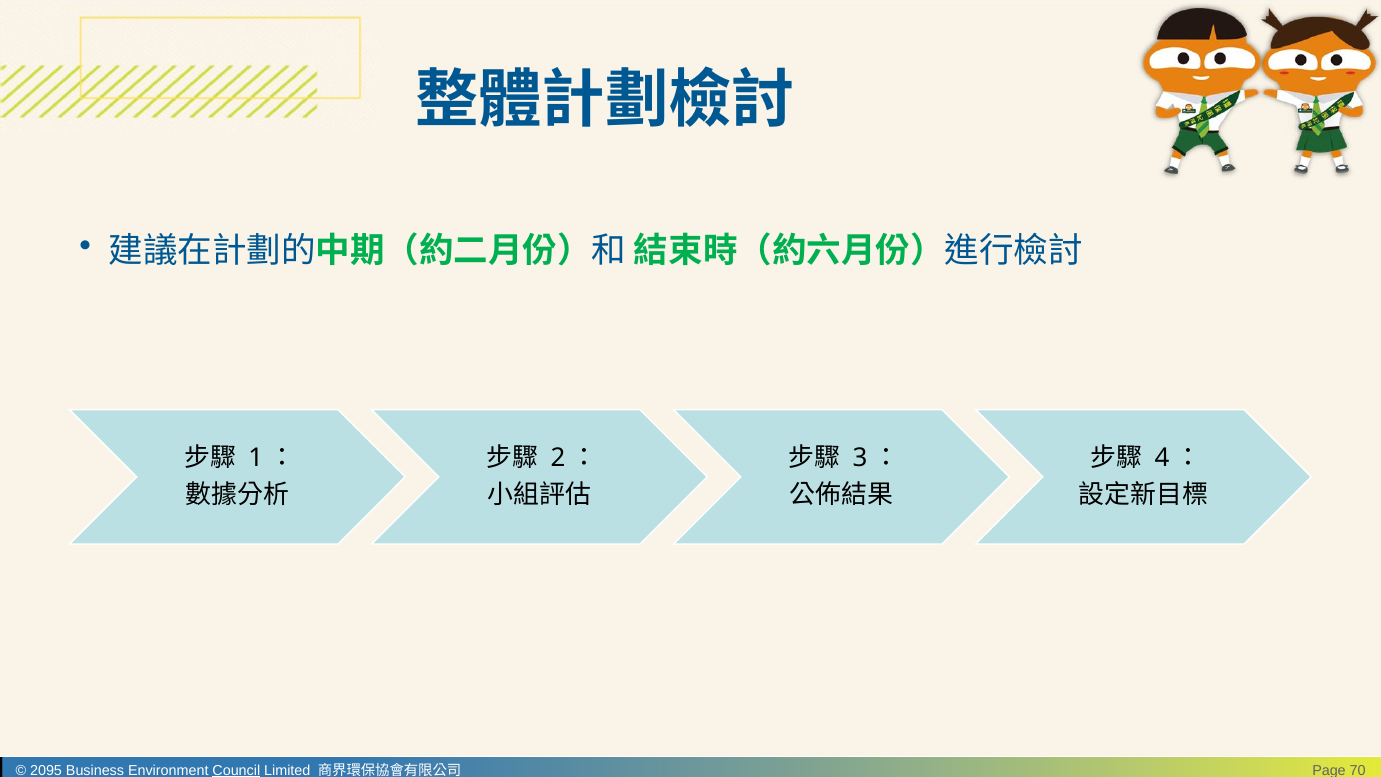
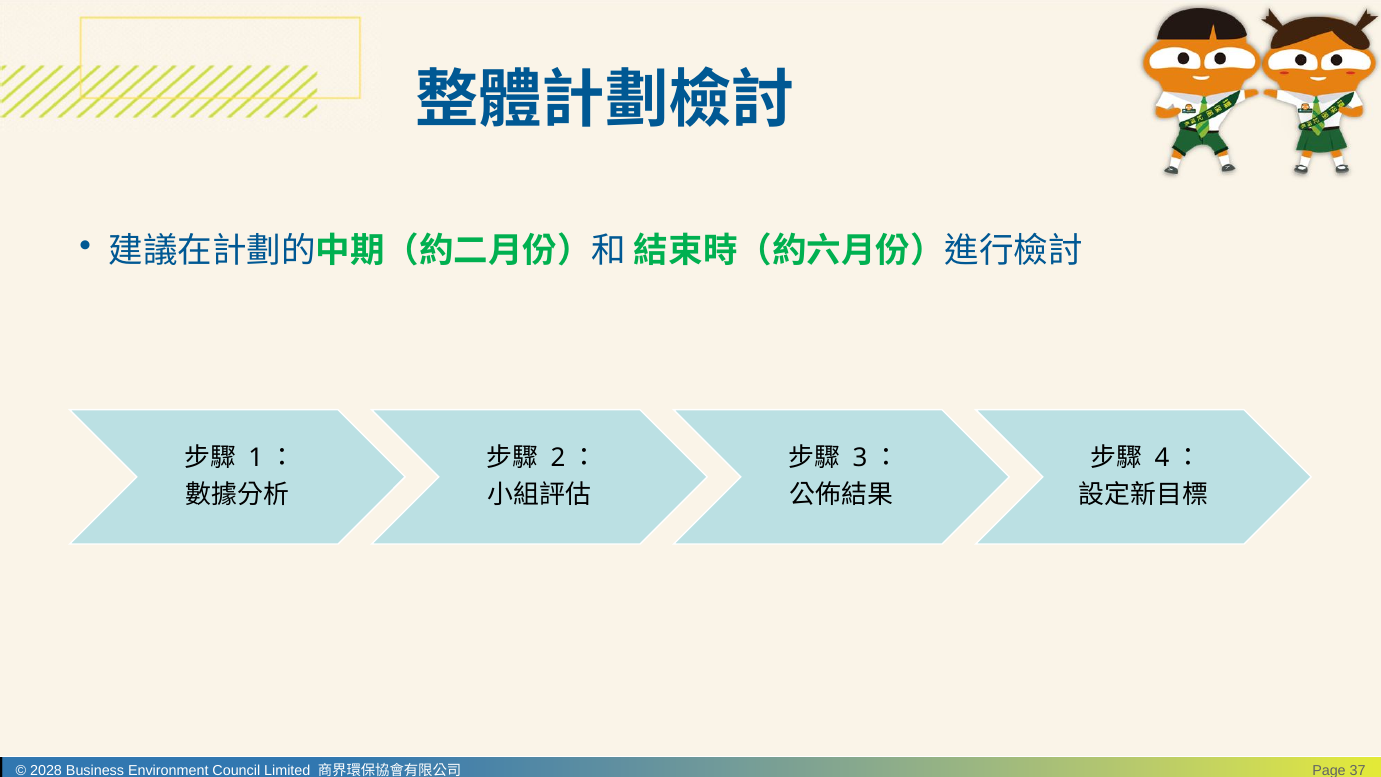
2095: 2095 -> 2028 (46, 770)
Council underline: present -> none (236, 770)
70: 70 -> 37 (1358, 770)
